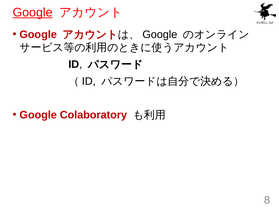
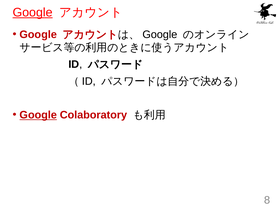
Google underline: none -> present (38, 115)
